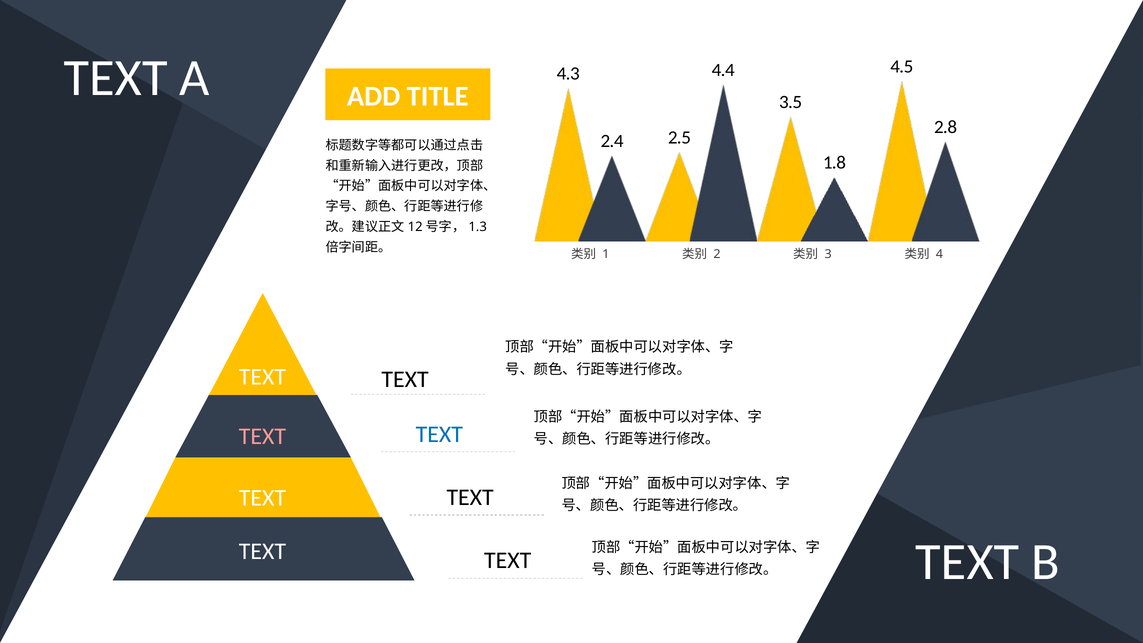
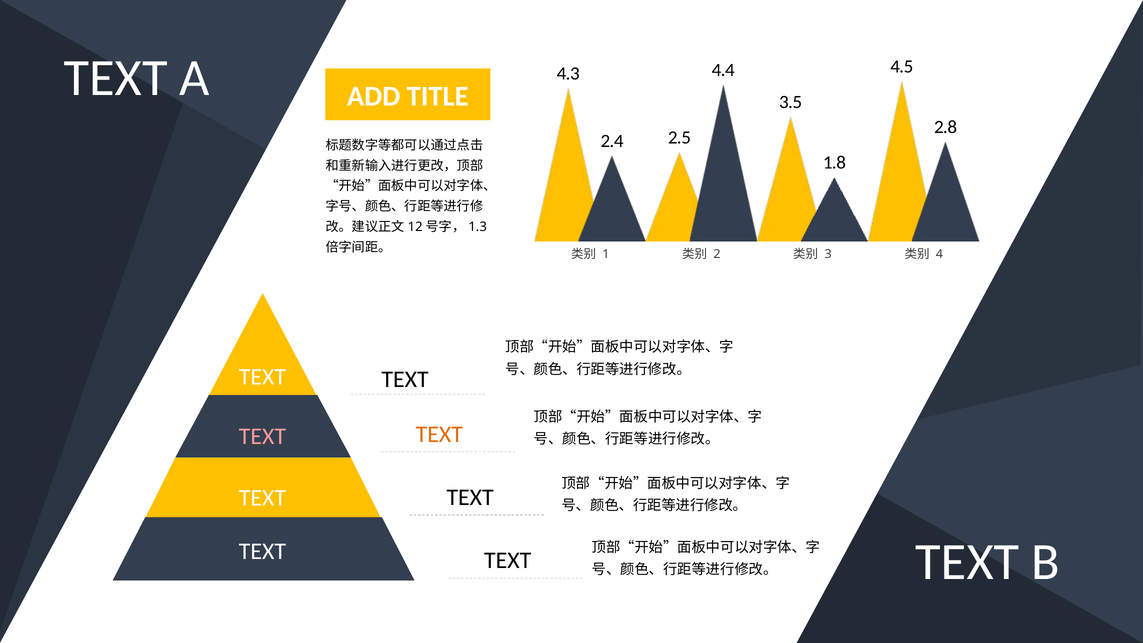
TEXT colour: blue -> orange (439, 434)
